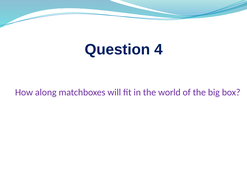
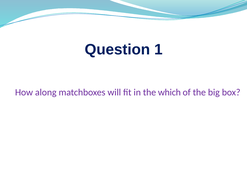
4: 4 -> 1 (158, 50)
world: world -> which (169, 92)
